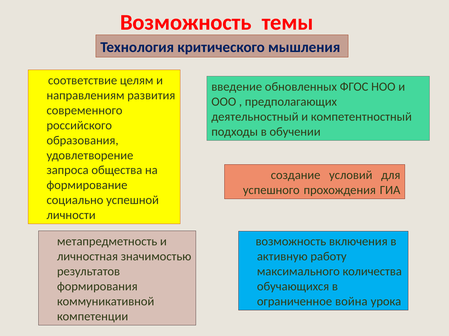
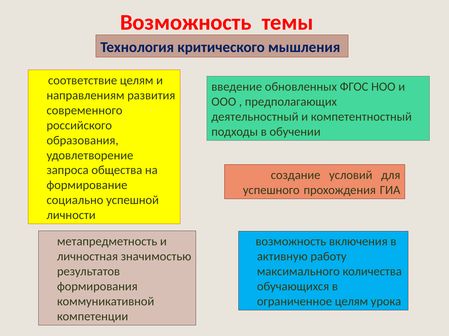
ограниченное война: война -> целям (351, 302)
